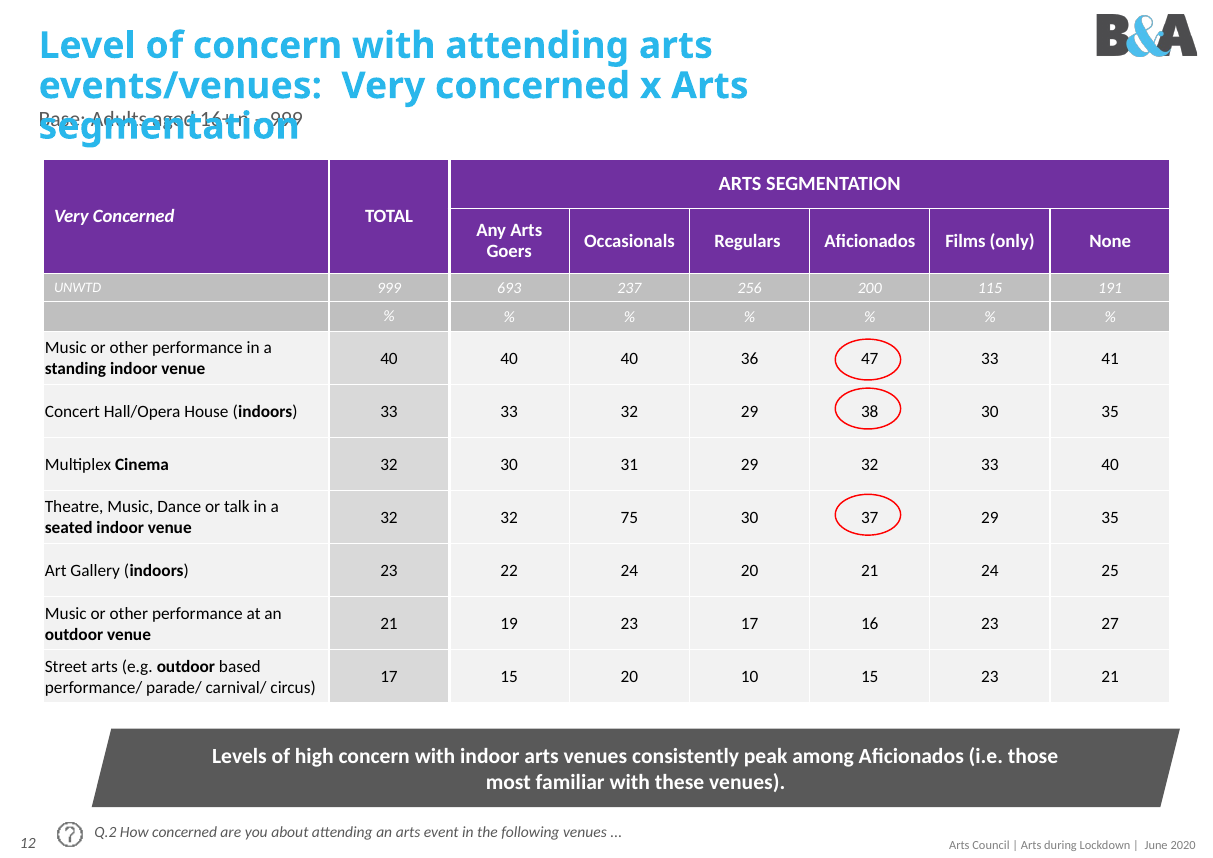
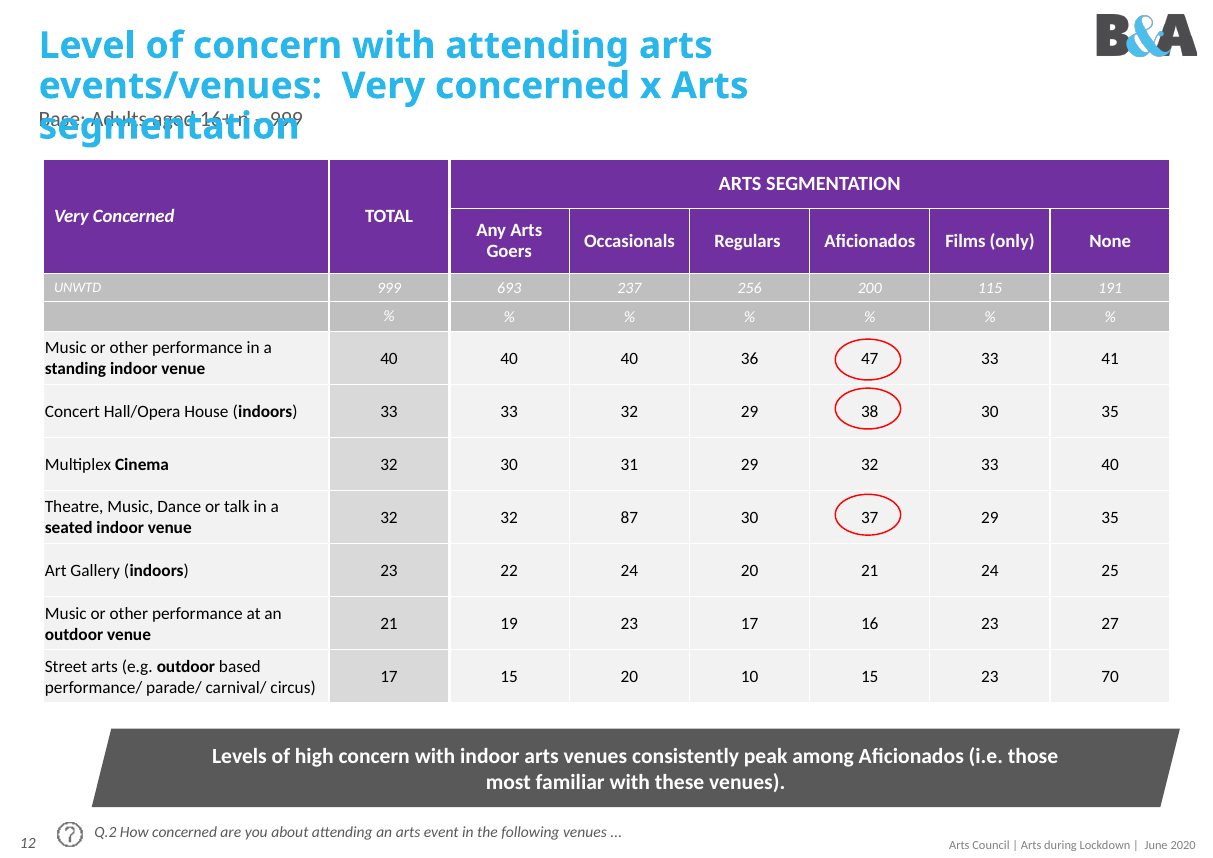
75: 75 -> 87 (629, 518)
23 21: 21 -> 70 (1110, 677)
